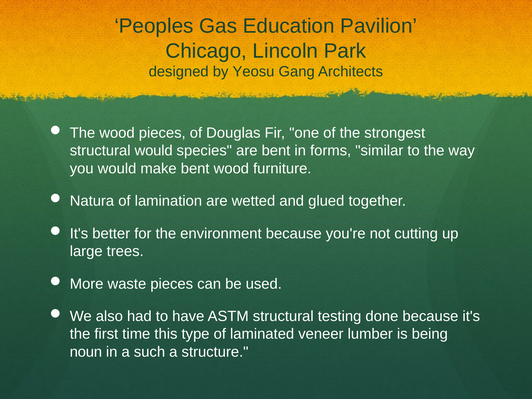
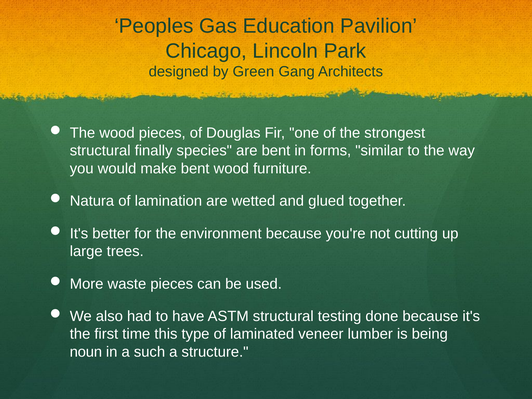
Yeosu: Yeosu -> Green (253, 72)
structural would: would -> finally (154, 151)
